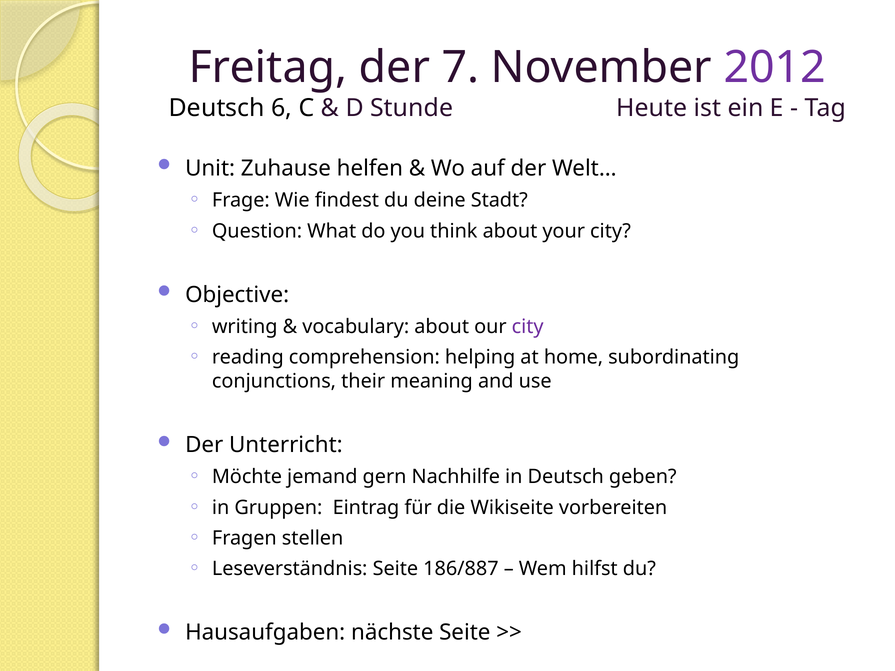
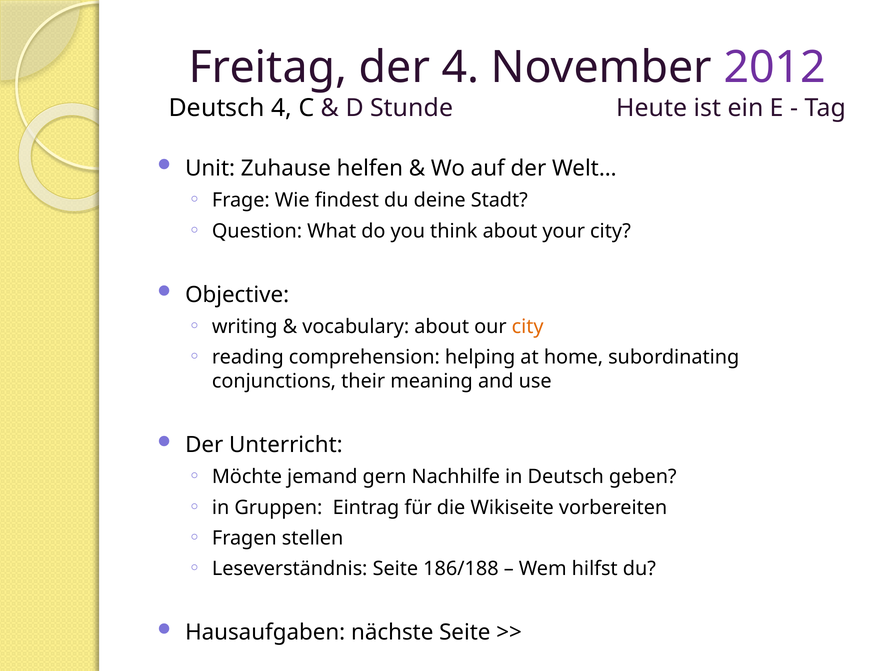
der 7: 7 -> 4 (460, 68)
Deutsch 6: 6 -> 4 (282, 108)
city colour: purple -> orange (528, 327)
186/887: 186/887 -> 186/188 (461, 569)
